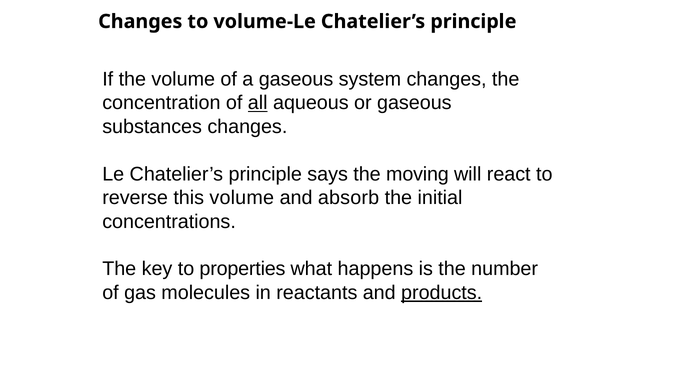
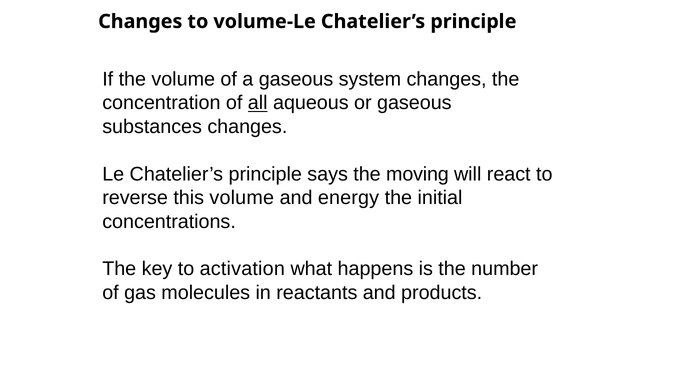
absorb: absorb -> energy (349, 198)
properties: properties -> activation (242, 269)
products underline: present -> none (442, 293)
